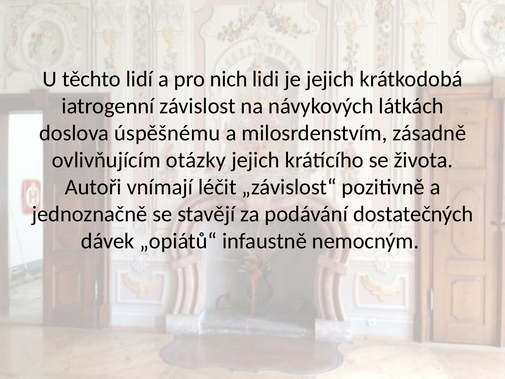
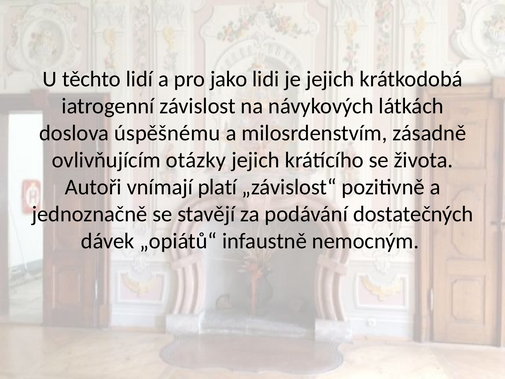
nich: nich -> jako (229, 79)
léčit: léčit -> platí (217, 187)
